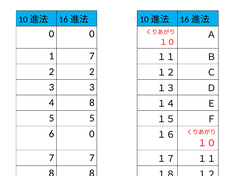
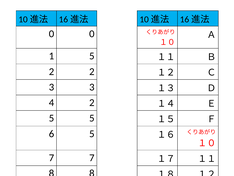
1 7: 7 -> 5 (92, 56)
4 8: 8 -> 2 (92, 102)
6 0: 0 -> 5 (92, 133)
